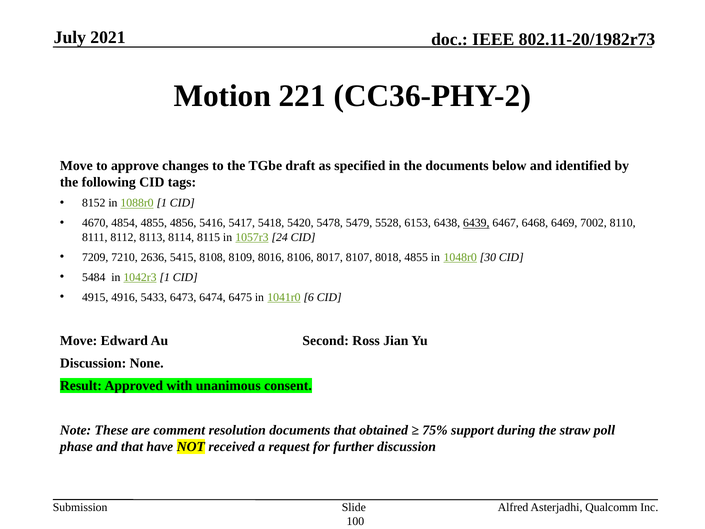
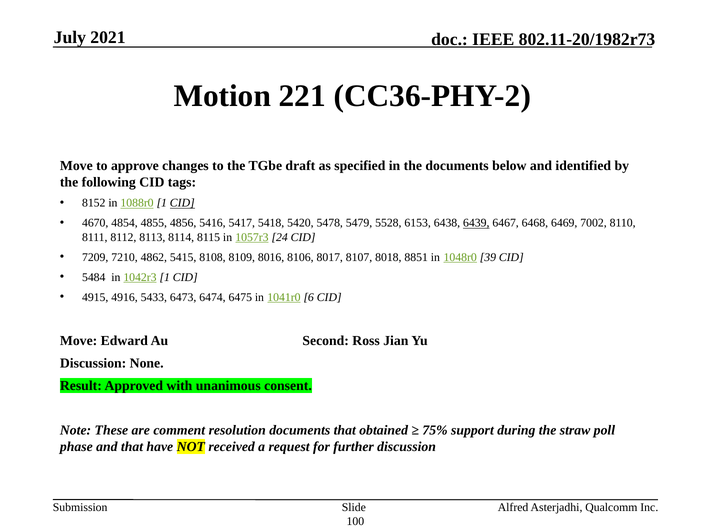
CID underline: none -> present (182, 203)
2636: 2636 -> 4862 (154, 257)
8018 4855: 4855 -> 8851 (416, 257)
30: 30 -> 39 (488, 257)
